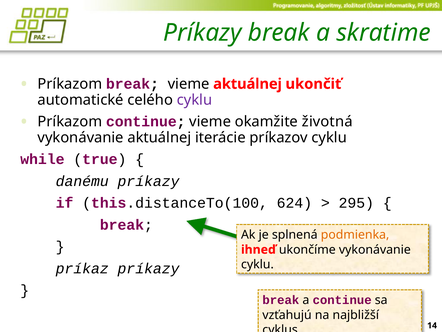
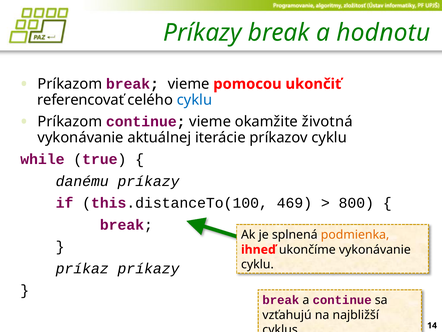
skratime: skratime -> hodnotu (383, 33)
vieme aktuálnej: aktuálnej -> pomocou (247, 84)
automatické: automatické -> referencovať (81, 100)
cyklu colour: purple -> blue (194, 100)
624: 624 -> 469 (294, 203)
295: 295 -> 800 (356, 203)
